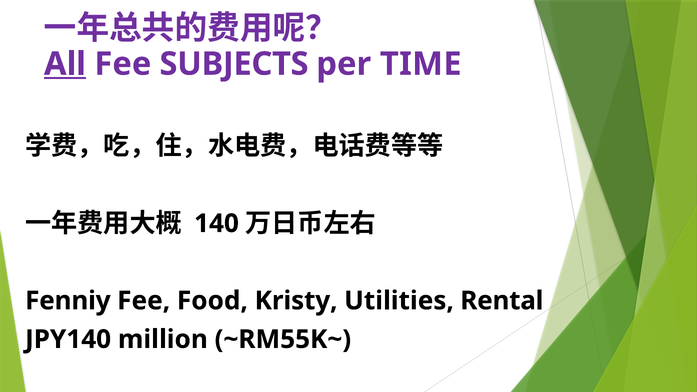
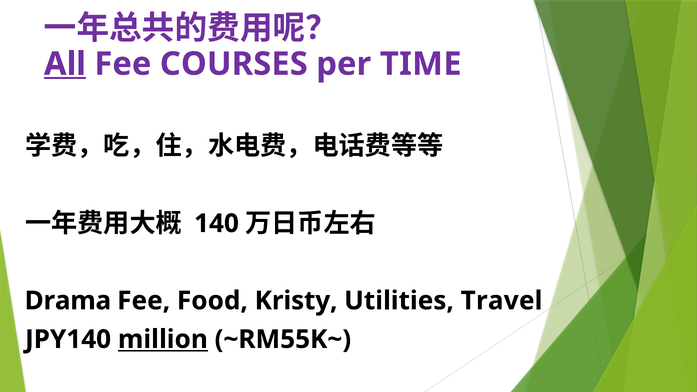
SUBJECTS: SUBJECTS -> COURSES (234, 64)
Fenniy: Fenniy -> Drama (68, 301)
Rental: Rental -> Travel (502, 301)
million underline: none -> present (163, 339)
